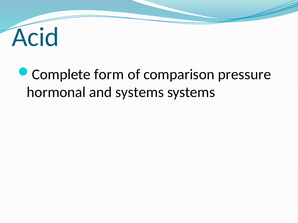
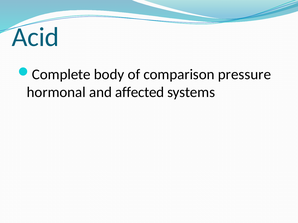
form: form -> body (109, 75)
and systems: systems -> affected (140, 92)
